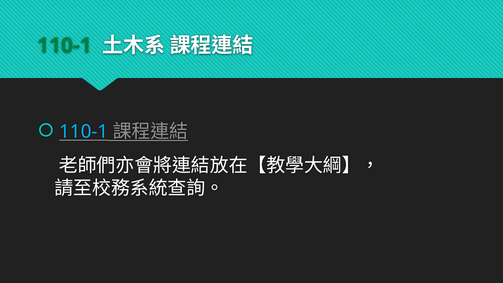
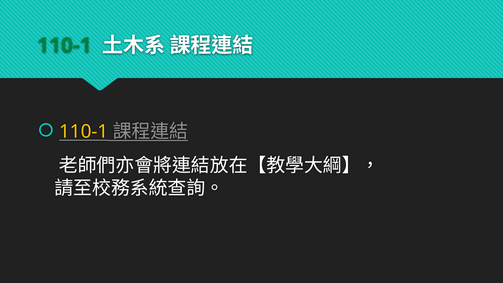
110-1 colour: light blue -> yellow (84, 131)
